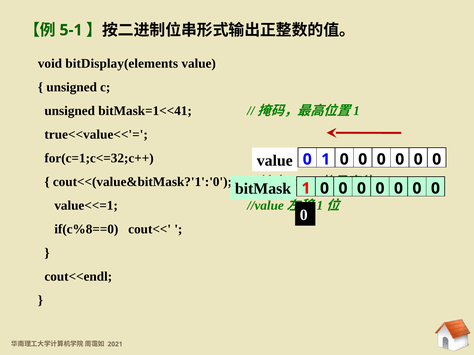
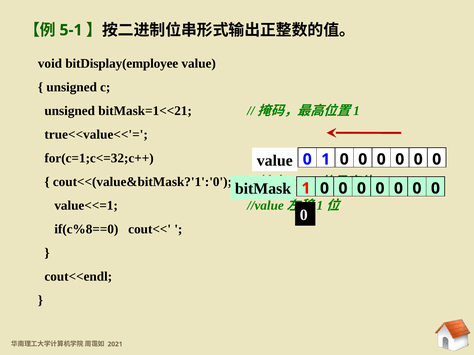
bitDisplay(elements: bitDisplay(elements -> bitDisplay(employee (122, 64)
bitMask=1<<41: bitMask=1<<41 -> bitMask=1<<21 (145, 111)
